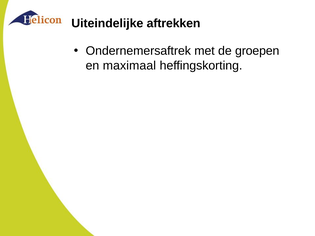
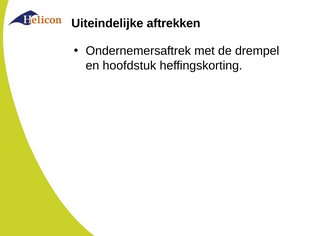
groepen: groepen -> drempel (257, 51)
maximaal: maximaal -> hoofdstuk (129, 66)
